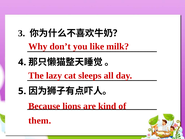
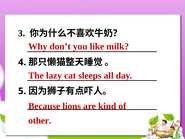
them: them -> other (40, 120)
